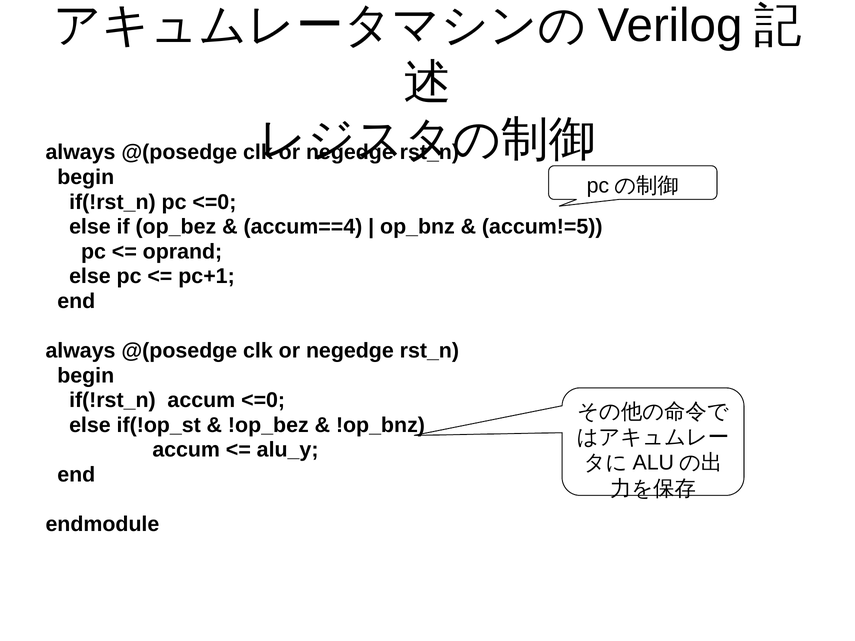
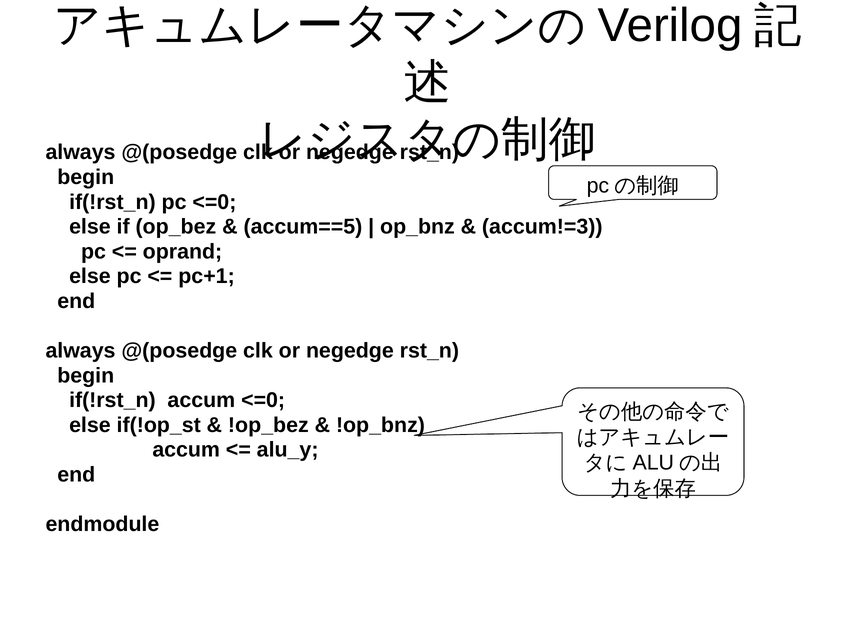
accum==4: accum==4 -> accum==5 (303, 227)
accum!=5: accum!=5 -> accum!=3 (542, 227)
